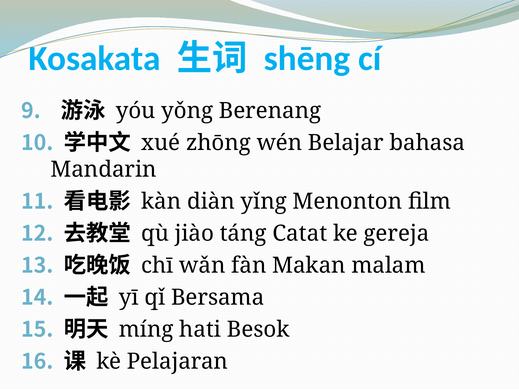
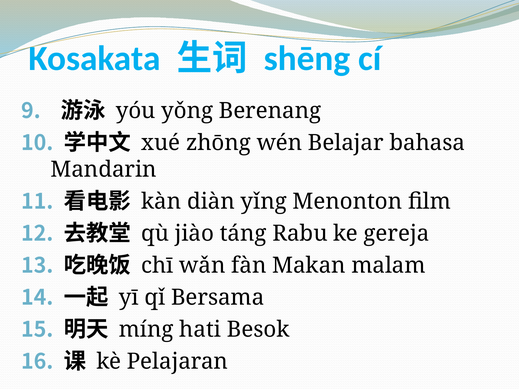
Catat: Catat -> Rabu (300, 234)
